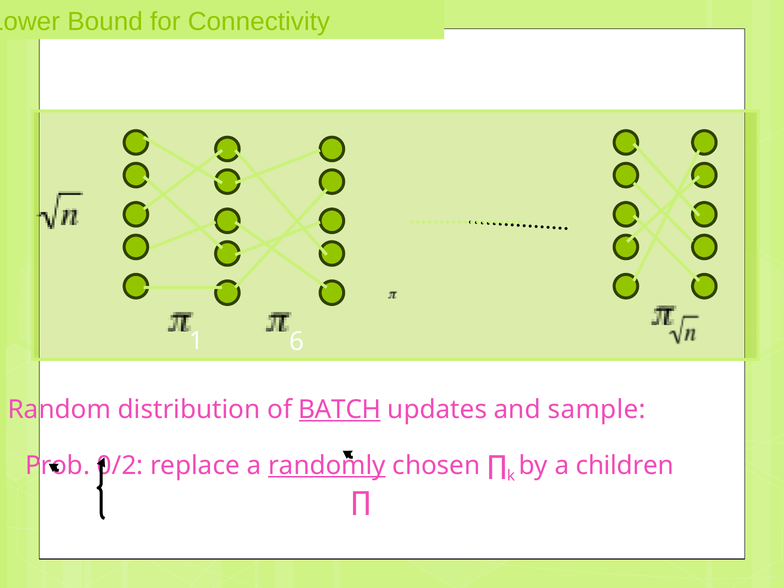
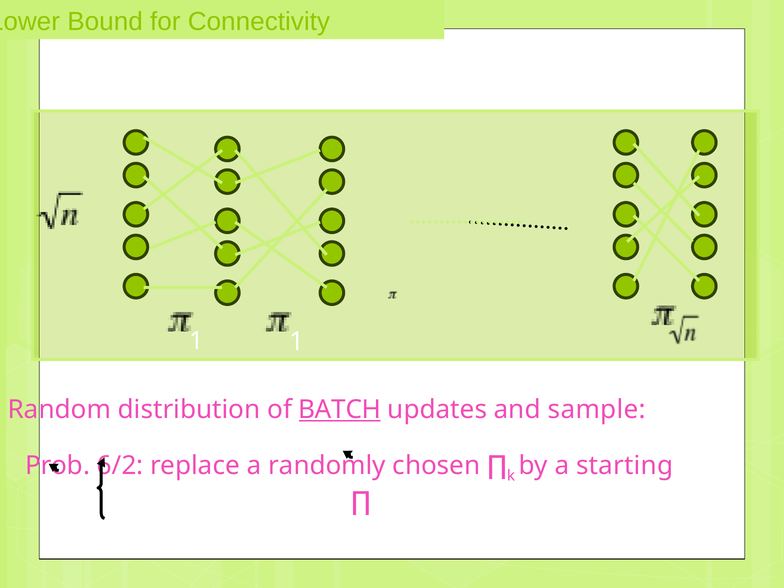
1 6: 6 -> 1 (297, 342)
0/2: 0/2 -> 6/2 (120, 466)
randomly underline: present -> none (327, 466)
children: children -> starting (625, 466)
